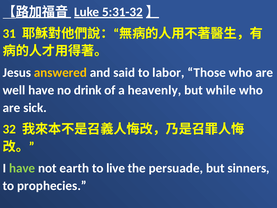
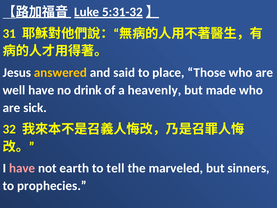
labor: labor -> place (168, 72)
while: while -> made (221, 90)
have colour: light green -> pink (22, 168)
live: live -> tell (116, 168)
persuade: persuade -> marveled (176, 168)
